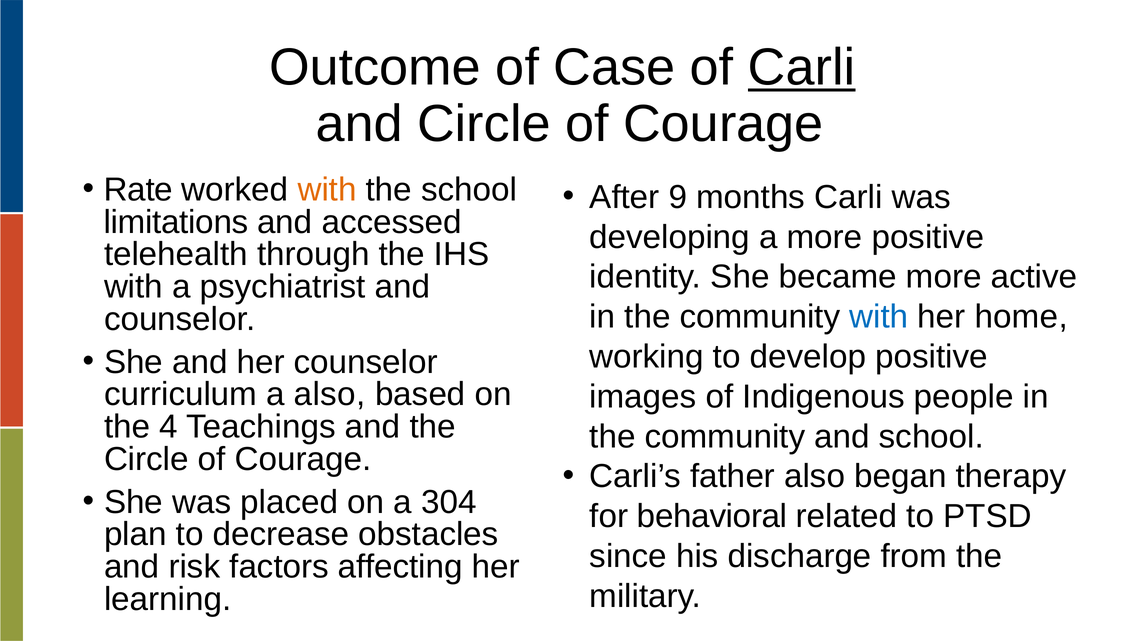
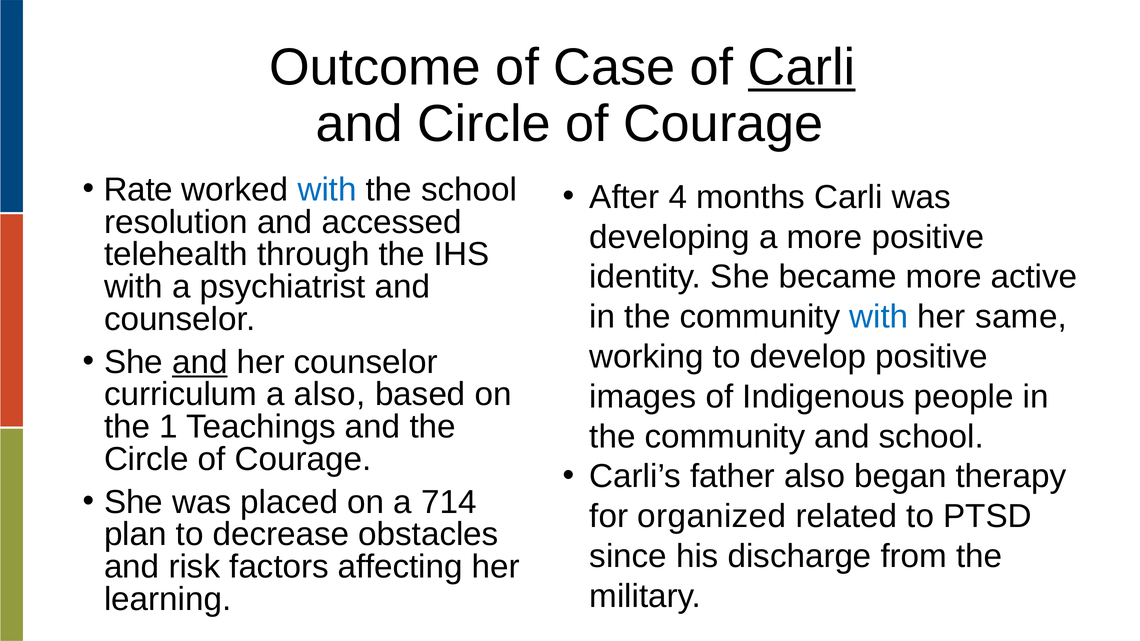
with colour: orange -> blue (327, 190)
9: 9 -> 4 (678, 197)
limitations: limitations -> resolution (176, 222)
home: home -> same (1021, 317)
and underline: none -> present (200, 362)
4: 4 -> 1 (168, 427)
304: 304 -> 714 (449, 502)
behavioral: behavioral -> organized (712, 517)
